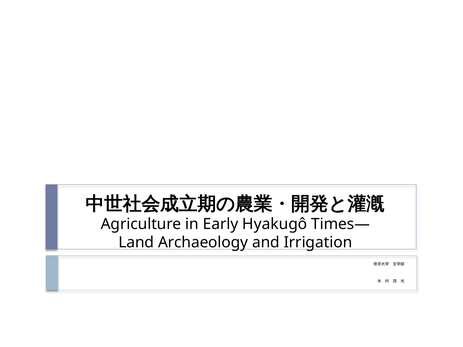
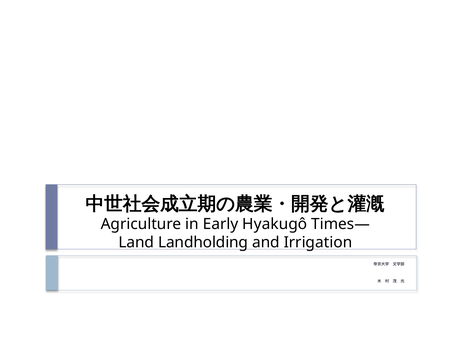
Archaeology: Archaeology -> Landholding (203, 243)
